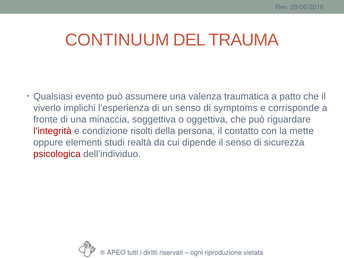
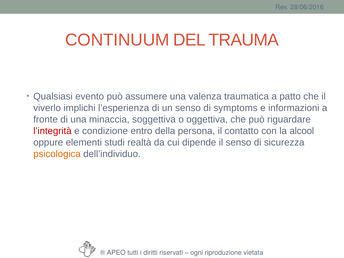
corrisponde: corrisponde -> informazioni (294, 108)
risolti: risolti -> entro (141, 131)
mette: mette -> alcool (302, 131)
psicologica colour: red -> orange (57, 154)
